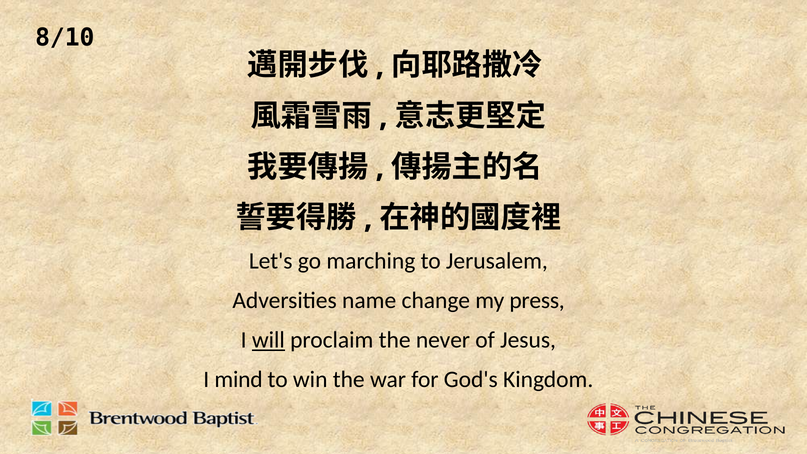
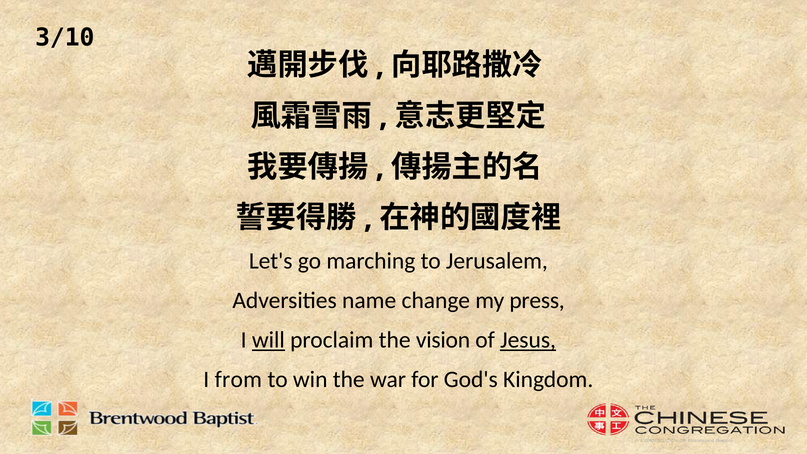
8/10: 8/10 -> 3/10 (65, 38)
never: never -> vision (443, 340)
Jesus underline: none -> present (528, 340)
mind: mind -> from (238, 380)
